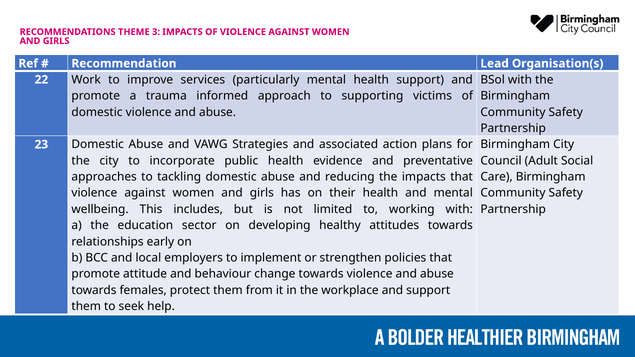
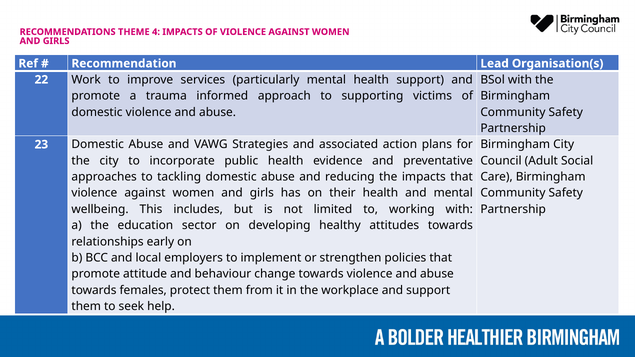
3: 3 -> 4 (156, 32)
